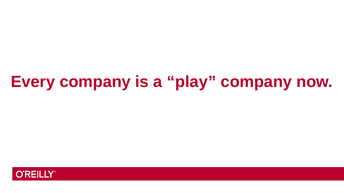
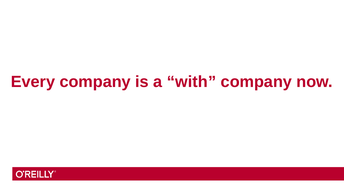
play: play -> with (191, 82)
